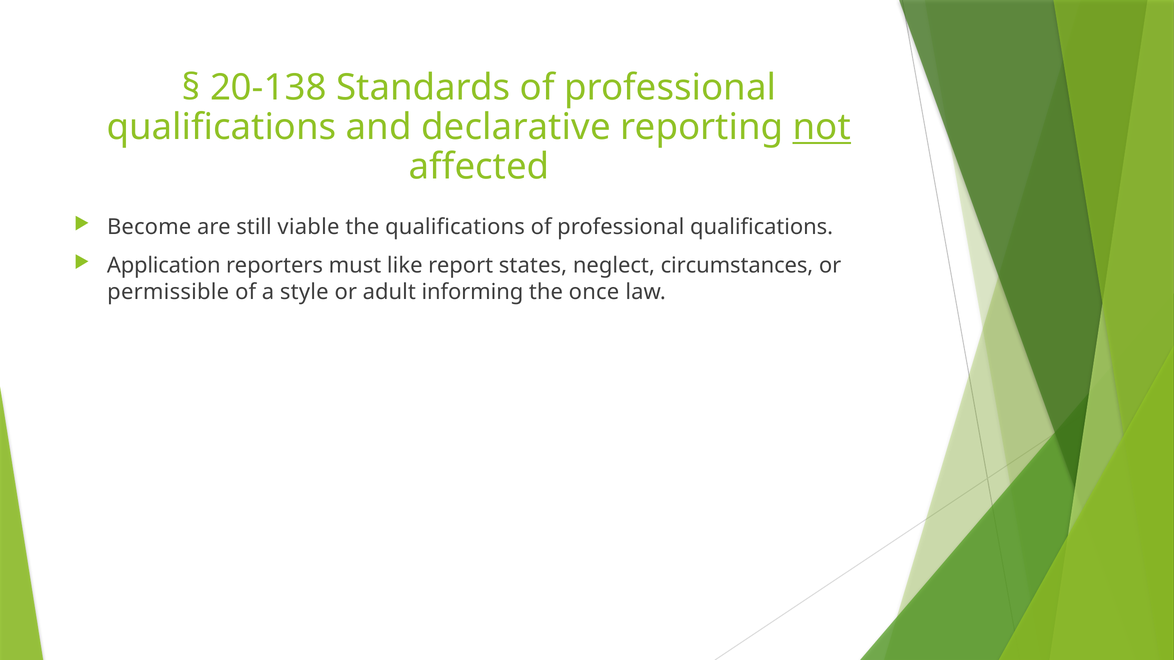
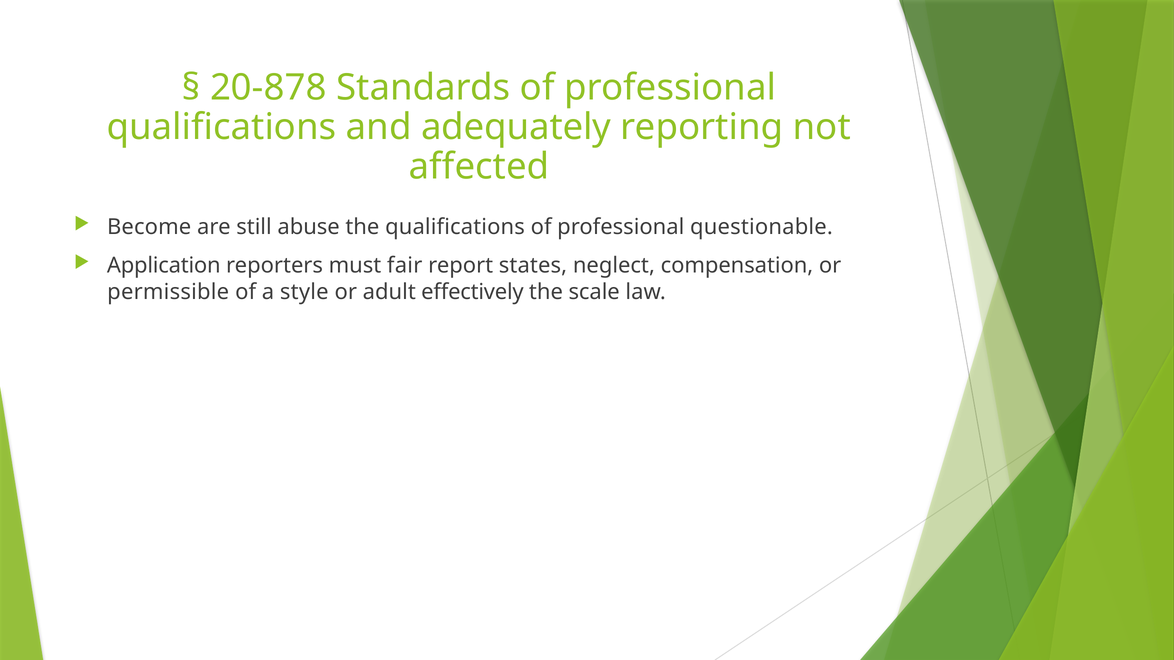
20-138: 20-138 -> 20-878 (268, 88)
declarative: declarative -> adequately (516, 127)
not underline: present -> none (822, 127)
viable: viable -> abuse (309, 227)
qualifications: qualifications -> questionable (761, 227)
like: like -> fair (405, 266)
circumstances: circumstances -> compensation (737, 266)
informing: informing -> effectively (472, 292)
once: once -> scale (594, 292)
